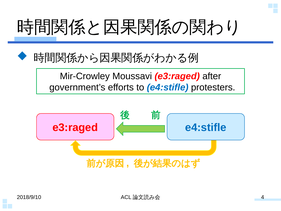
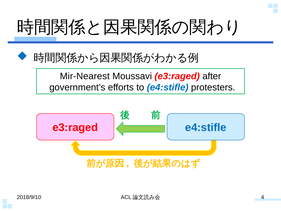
Mir-Crowley: Mir-Crowley -> Mir-Nearest (85, 76)
